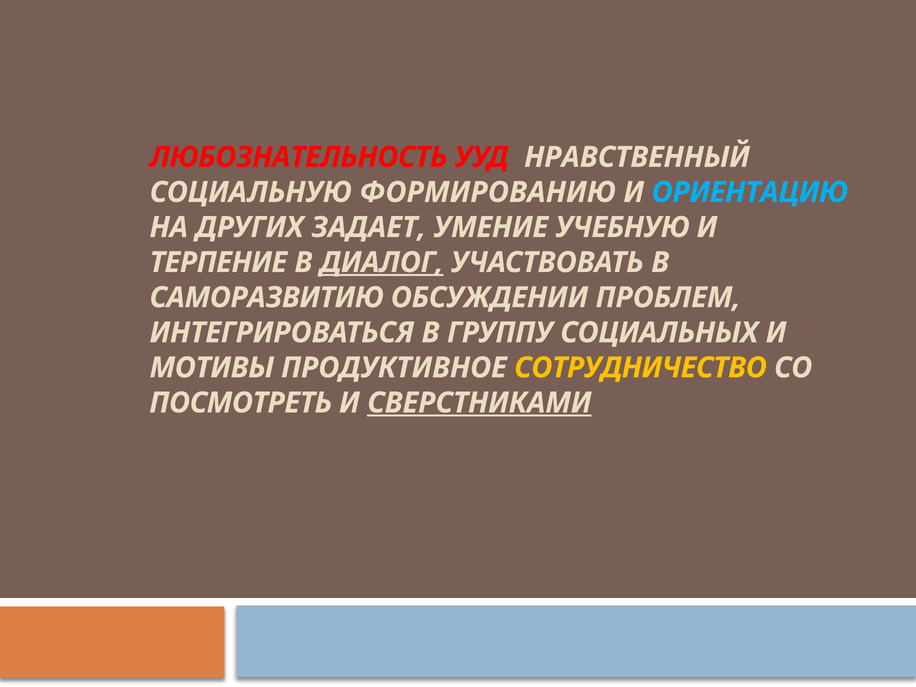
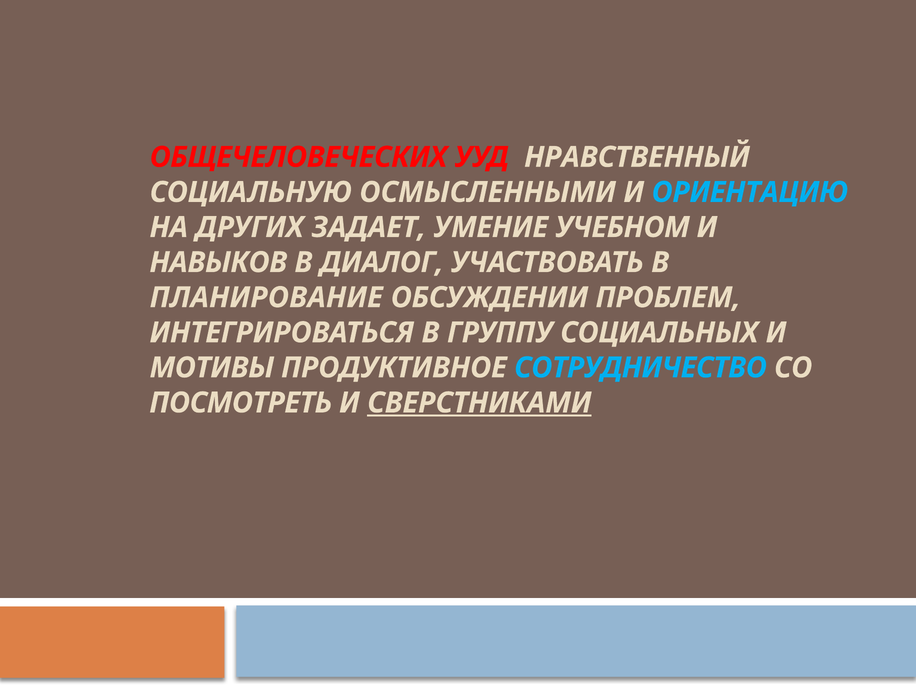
ЛЮБОЗНАТЕЛЬНОСТЬ: ЛЮБОЗНАТЕЛЬНОСТЬ -> ОБЩЕЧЕЛОВЕЧЕСКИХ (298, 157)
ФОРМИРОВАНИЮ: ФОРМИРОВАНИЮ -> ОСМЫСЛЕННЫМИ (488, 192)
УЧЕБНУЮ: УЧЕБНУЮ -> УЧЕБНОМ (622, 227)
ТЕРПЕНИЕ: ТЕРПЕНИЕ -> НАВЫКОВ (218, 262)
ДИАЛОГ underline: present -> none (382, 262)
САМОРАЗВИТИЮ: САМОРАЗВИТИЮ -> ПЛАНИРОВАНИЕ (266, 298)
СОТРУДНИЧЕСТВО colour: yellow -> light blue (640, 368)
